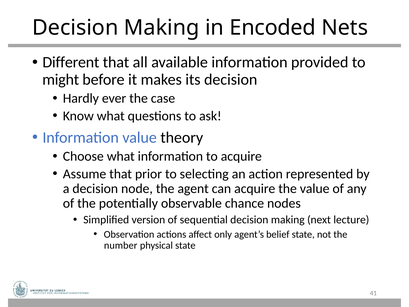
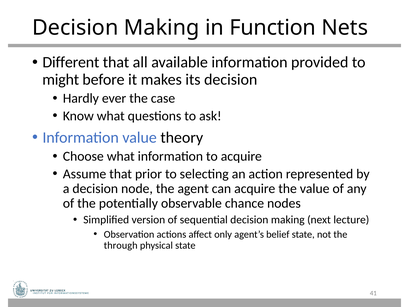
Encoded: Encoded -> Function (273, 28)
number: number -> through (121, 245)
